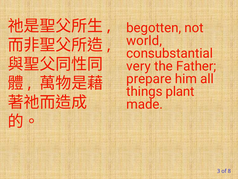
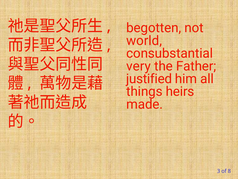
prepare: prepare -> justified (149, 79)
plant: plant -> heirs (180, 91)
